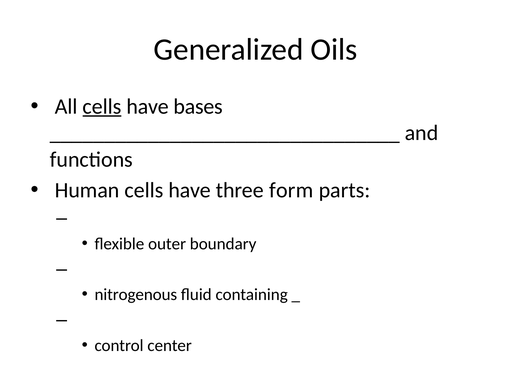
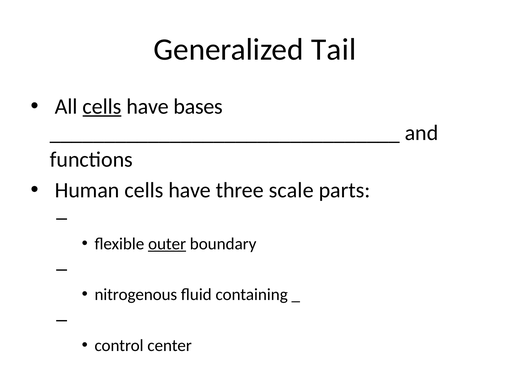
Oils: Oils -> Tail (334, 49)
form: form -> scale (291, 191)
outer underline: none -> present (167, 244)
